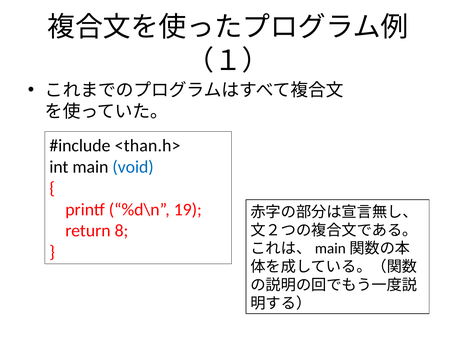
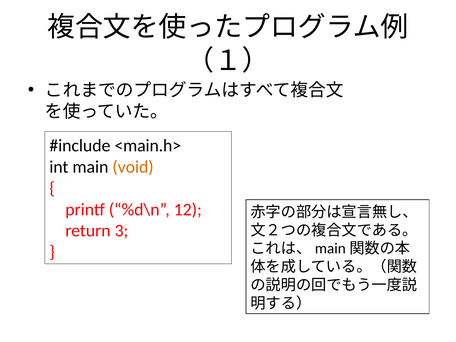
<than.h>: <than.h> -> <main.h> (148, 146)
void colour: blue -> orange (133, 167)
19: 19 -> 12 (188, 209)
8: 8 -> 3 (121, 231)
